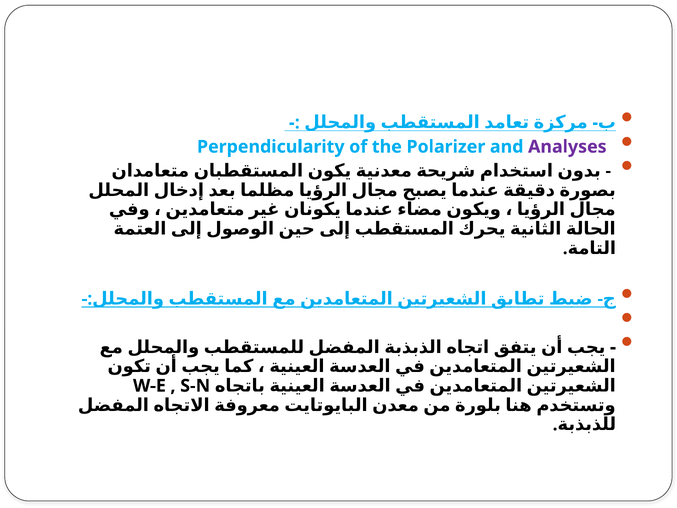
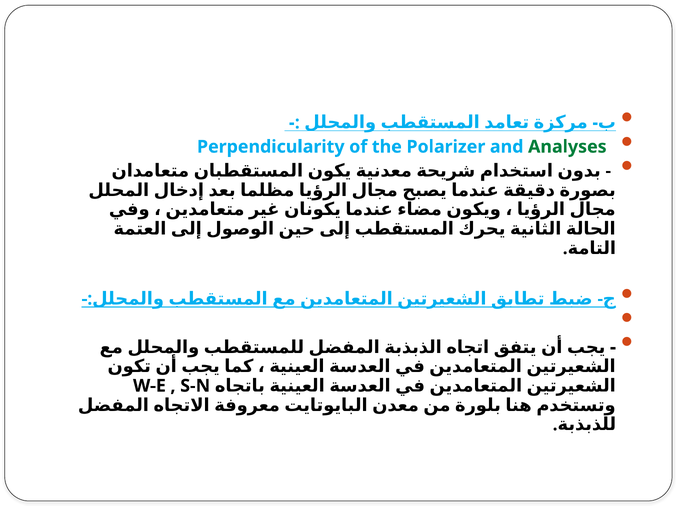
Analyses colour: purple -> green (567, 147)
